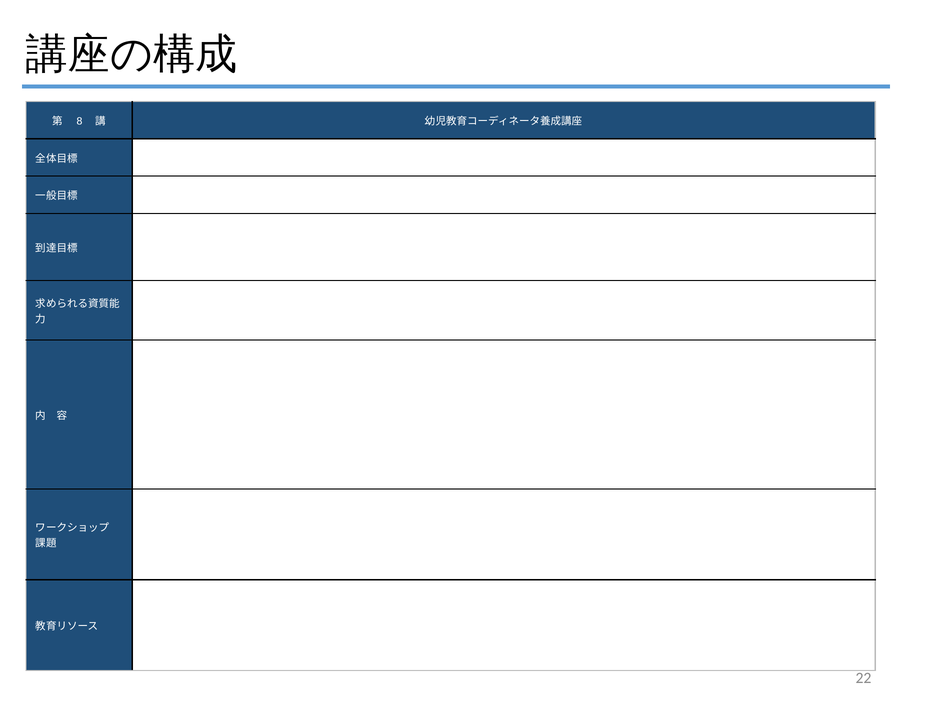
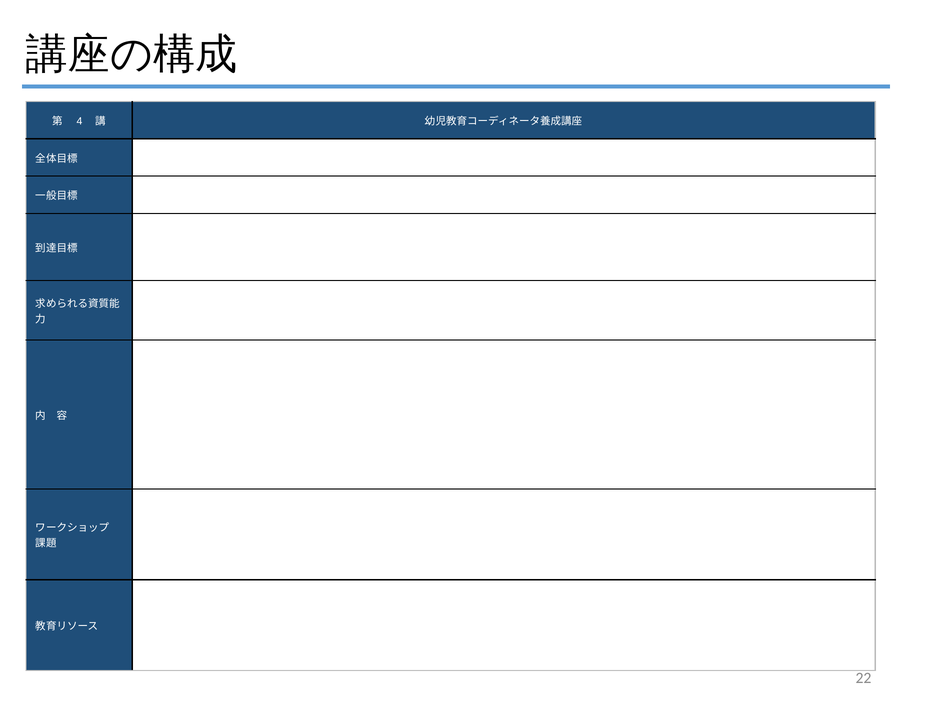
8: 8 -> 4 (80, 121)
